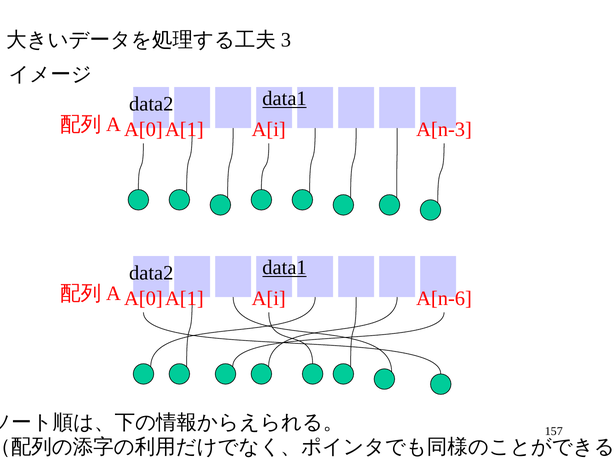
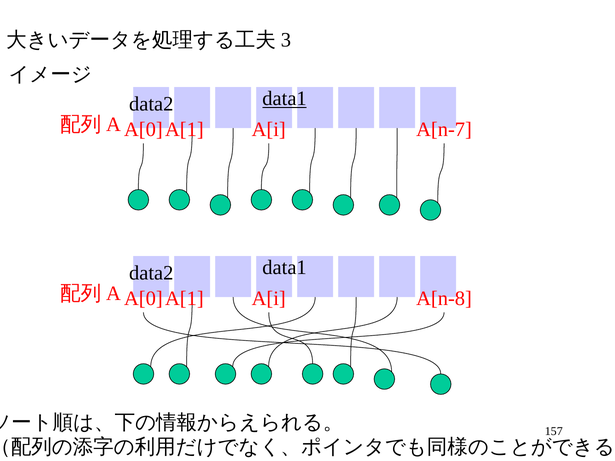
A[n-3: A[n-3 -> A[n-7 (444, 130)
data1 underline: present -> none (285, 268)
A[n-6: A[n-6 -> A[n-8 (444, 299)
